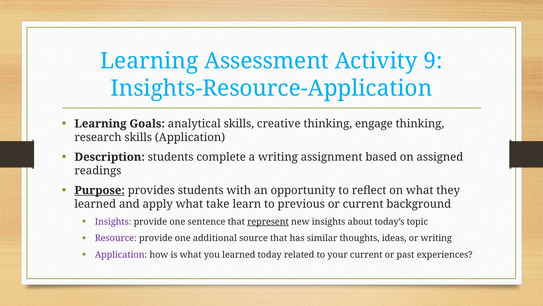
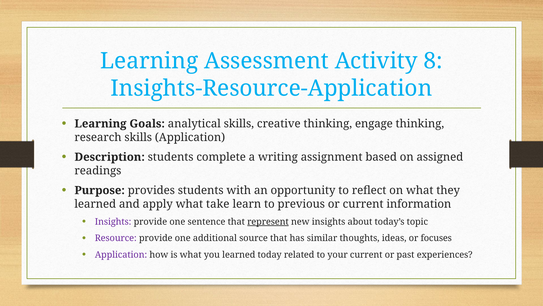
9: 9 -> 8 (433, 61)
Purpose underline: present -> none (100, 190)
background: background -> information (419, 204)
or writing: writing -> focuses (436, 238)
